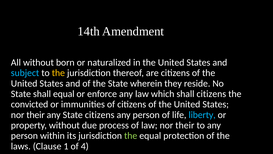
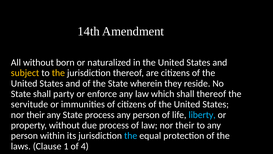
subject colour: light blue -> yellow (25, 73)
shall equal: equal -> party (64, 94)
shall citizens: citizens -> thereof (211, 94)
convicted: convicted -> servitude (29, 104)
State citizens: citizens -> process (100, 115)
the colour: light green -> light blue (131, 135)
